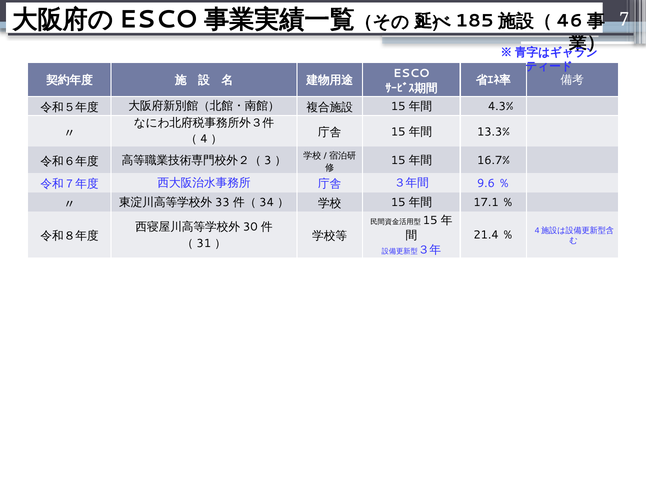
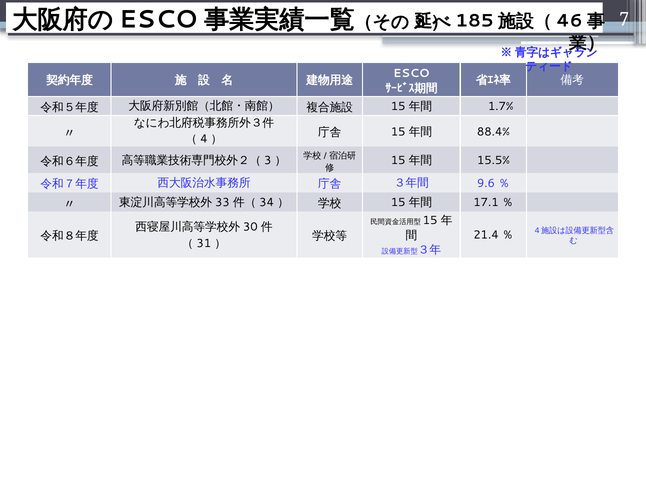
4.3%: 4.3% -> 1.7% (501, 107)
13.3%: 13.3% -> 88.4% (493, 132)
16.7%: 16.7% -> 15.5% (493, 161)
